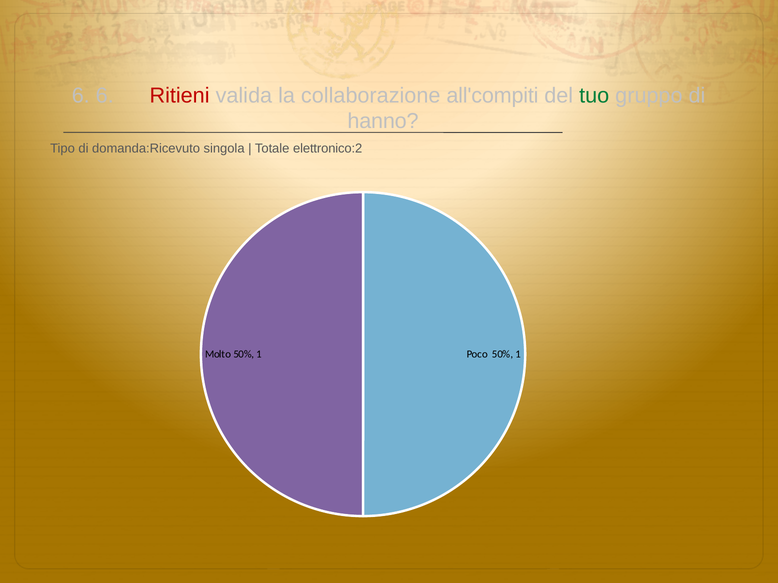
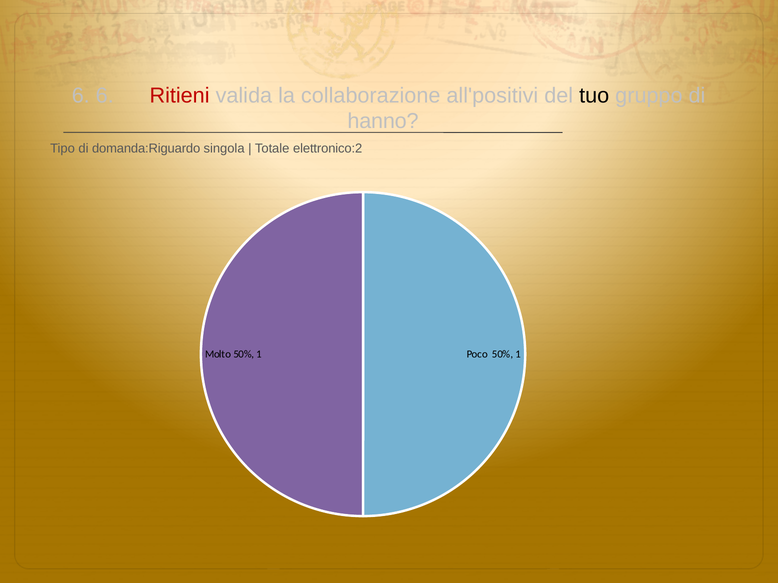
all'compiti: all'compiti -> all'positivi (492, 96)
tuo colour: green -> black (594, 96)
domanda:Ricevuto: domanda:Ricevuto -> domanda:Riguardo (146, 149)
